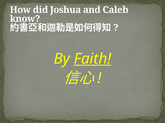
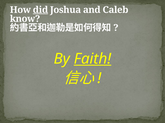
did underline: none -> present (40, 10)
